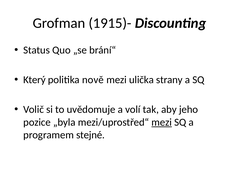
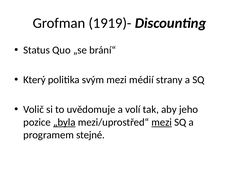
1915)-: 1915)- -> 1919)- (110, 23)
nově: nově -> svým (93, 80)
ulička: ulička -> médií (141, 80)
„byla underline: none -> present (64, 122)
